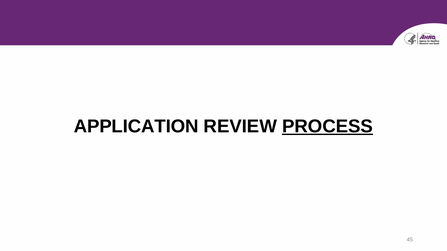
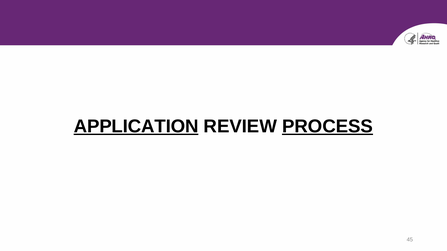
APPLICATION underline: none -> present (136, 127)
